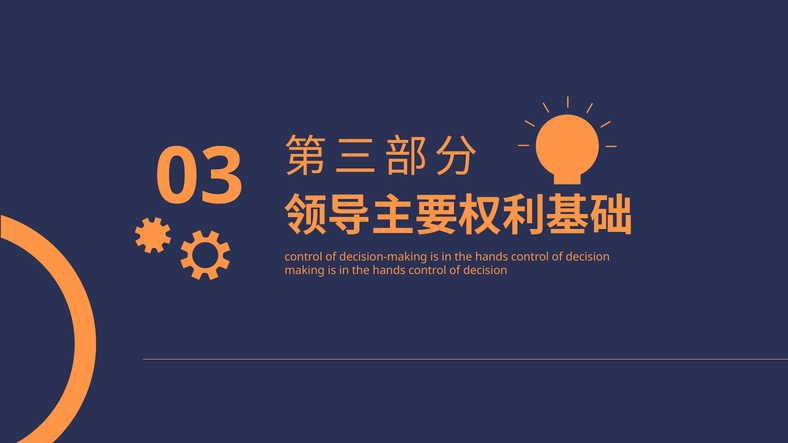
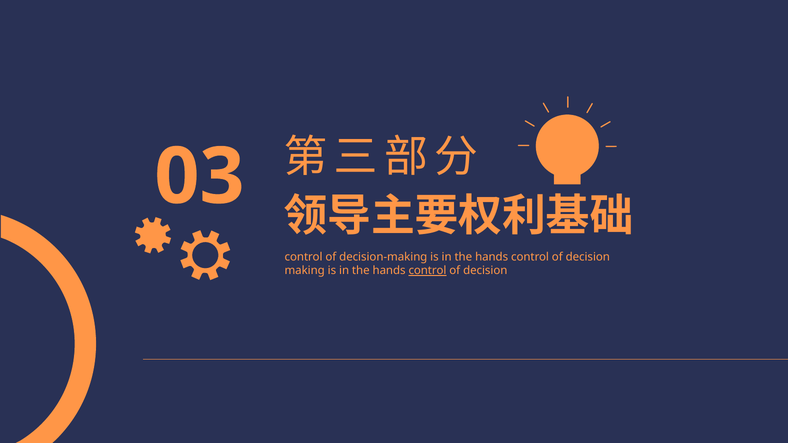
control underline: none -> present (427, 271)
